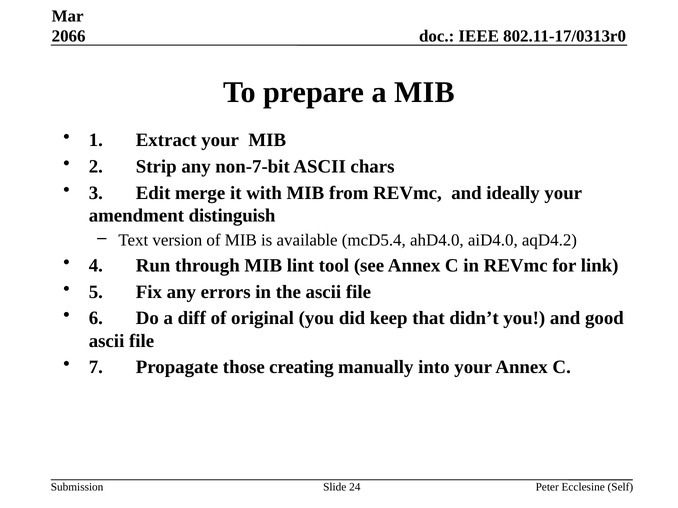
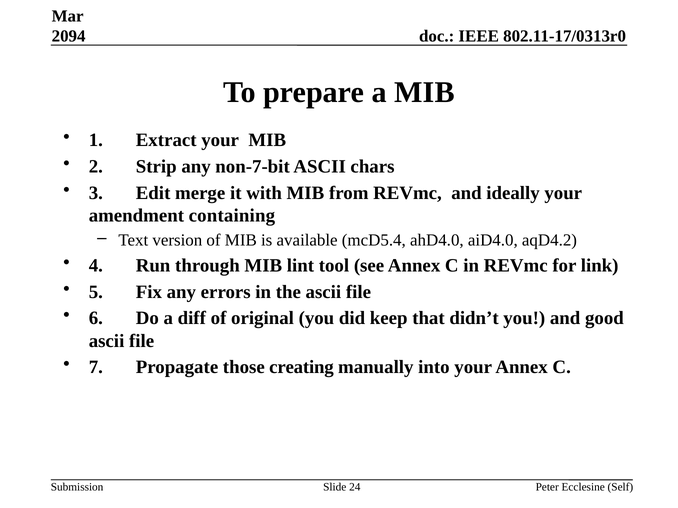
2066: 2066 -> 2094 (69, 36)
distinguish: distinguish -> containing (232, 216)
